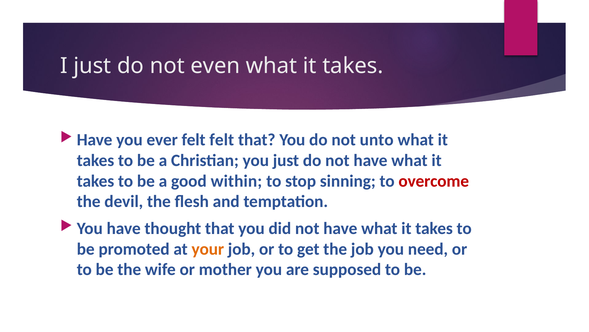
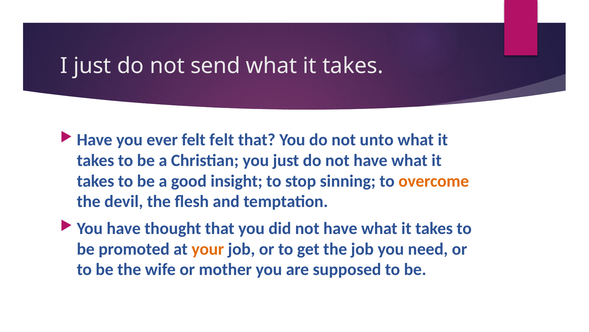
even: even -> send (215, 66)
within: within -> insight (237, 181)
overcome colour: red -> orange (434, 181)
